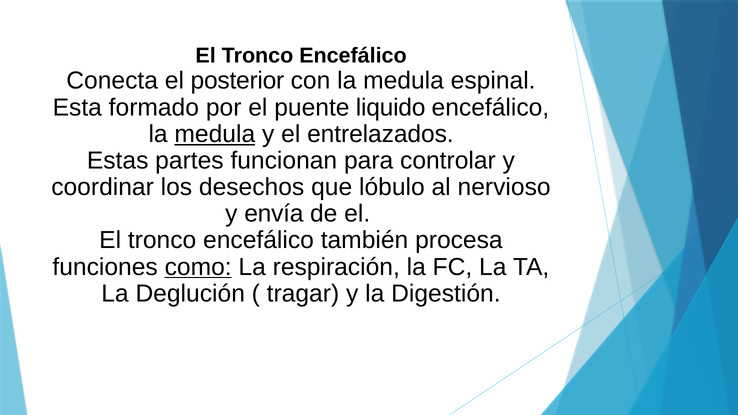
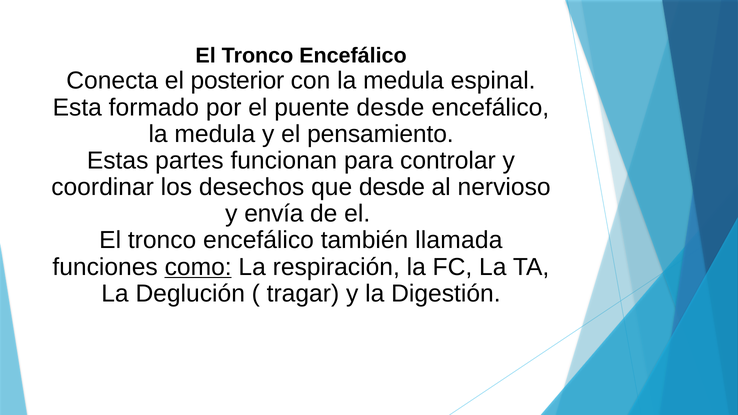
puente liquido: liquido -> desde (390, 107)
medula underline: present -> none (215, 134)
entrelazados: entrelazados -> pensamiento (380, 134)
que lóbulo: lóbulo -> desde (392, 187)
procesa: procesa -> llamada (459, 240)
